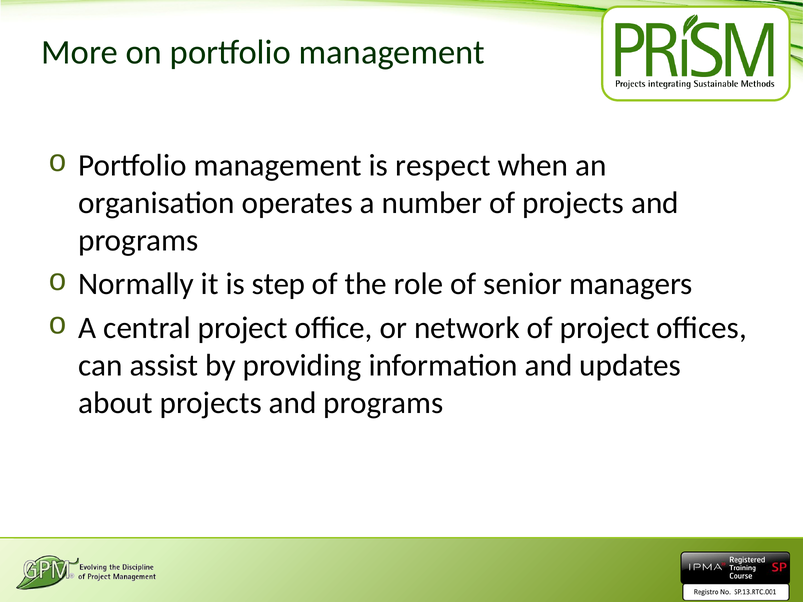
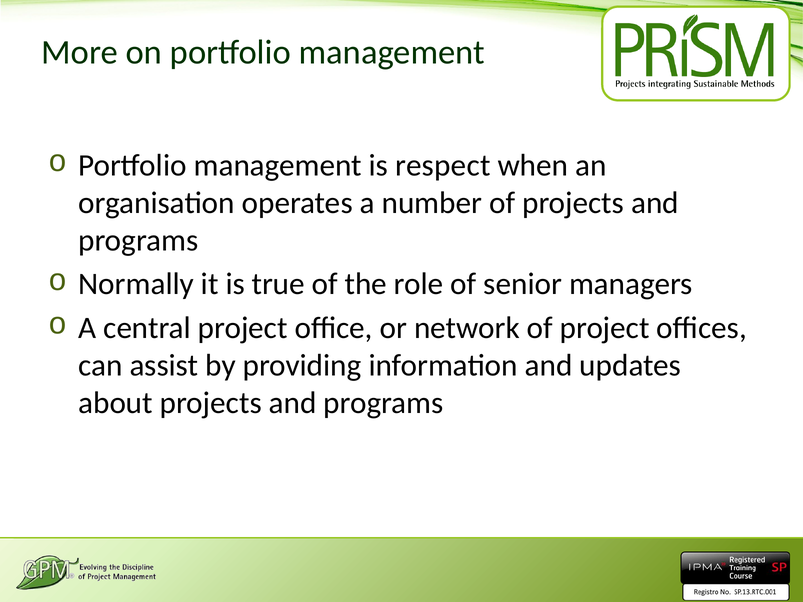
step: step -> true (278, 284)
